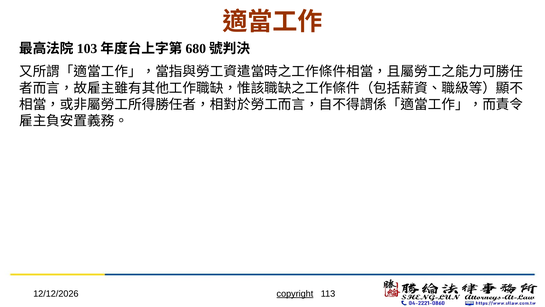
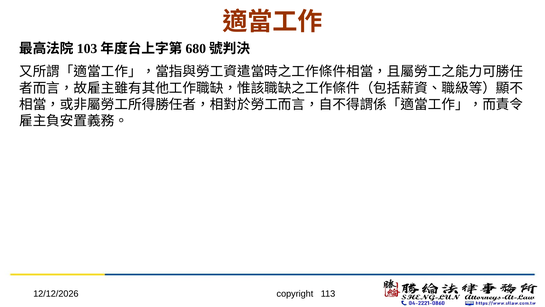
copyright underline: present -> none (295, 293)
